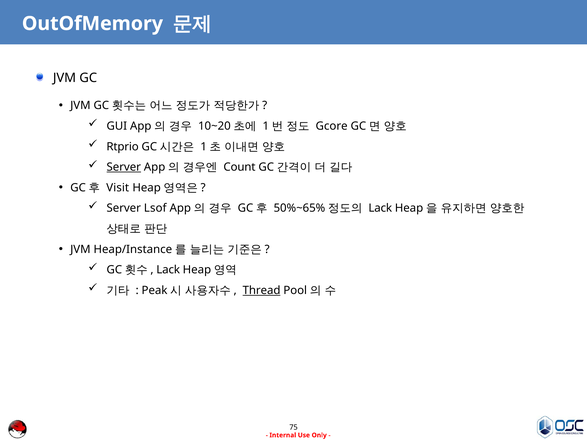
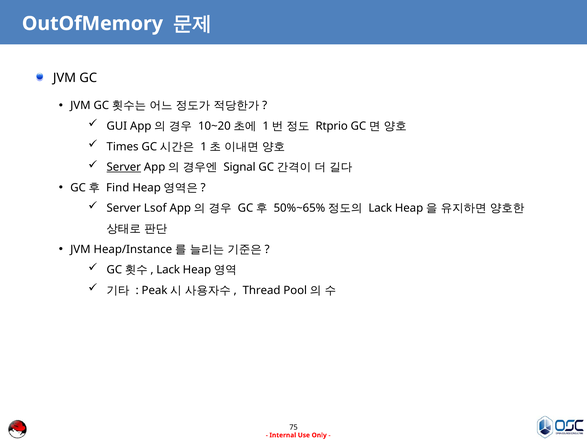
Gcore: Gcore -> Rtprio (332, 126)
Rtprio: Rtprio -> Times (123, 147)
Count: Count -> Signal (240, 167)
Visit: Visit -> Find (118, 188)
Thread underline: present -> none (262, 290)
